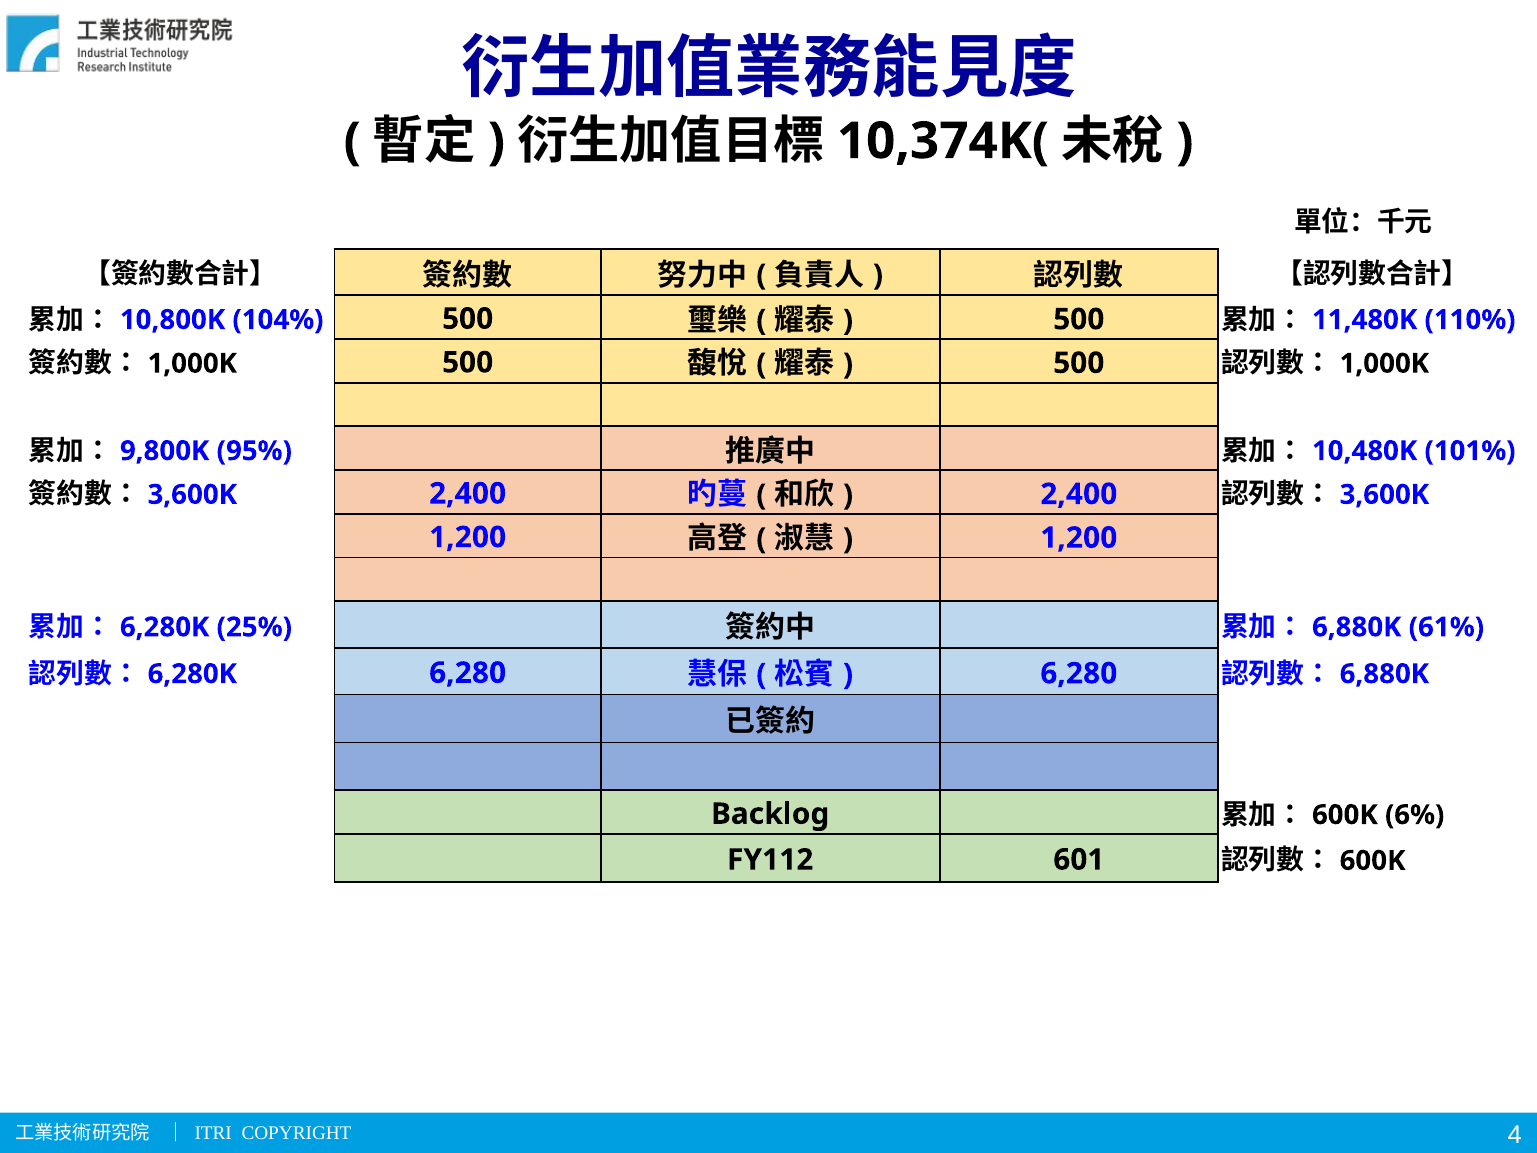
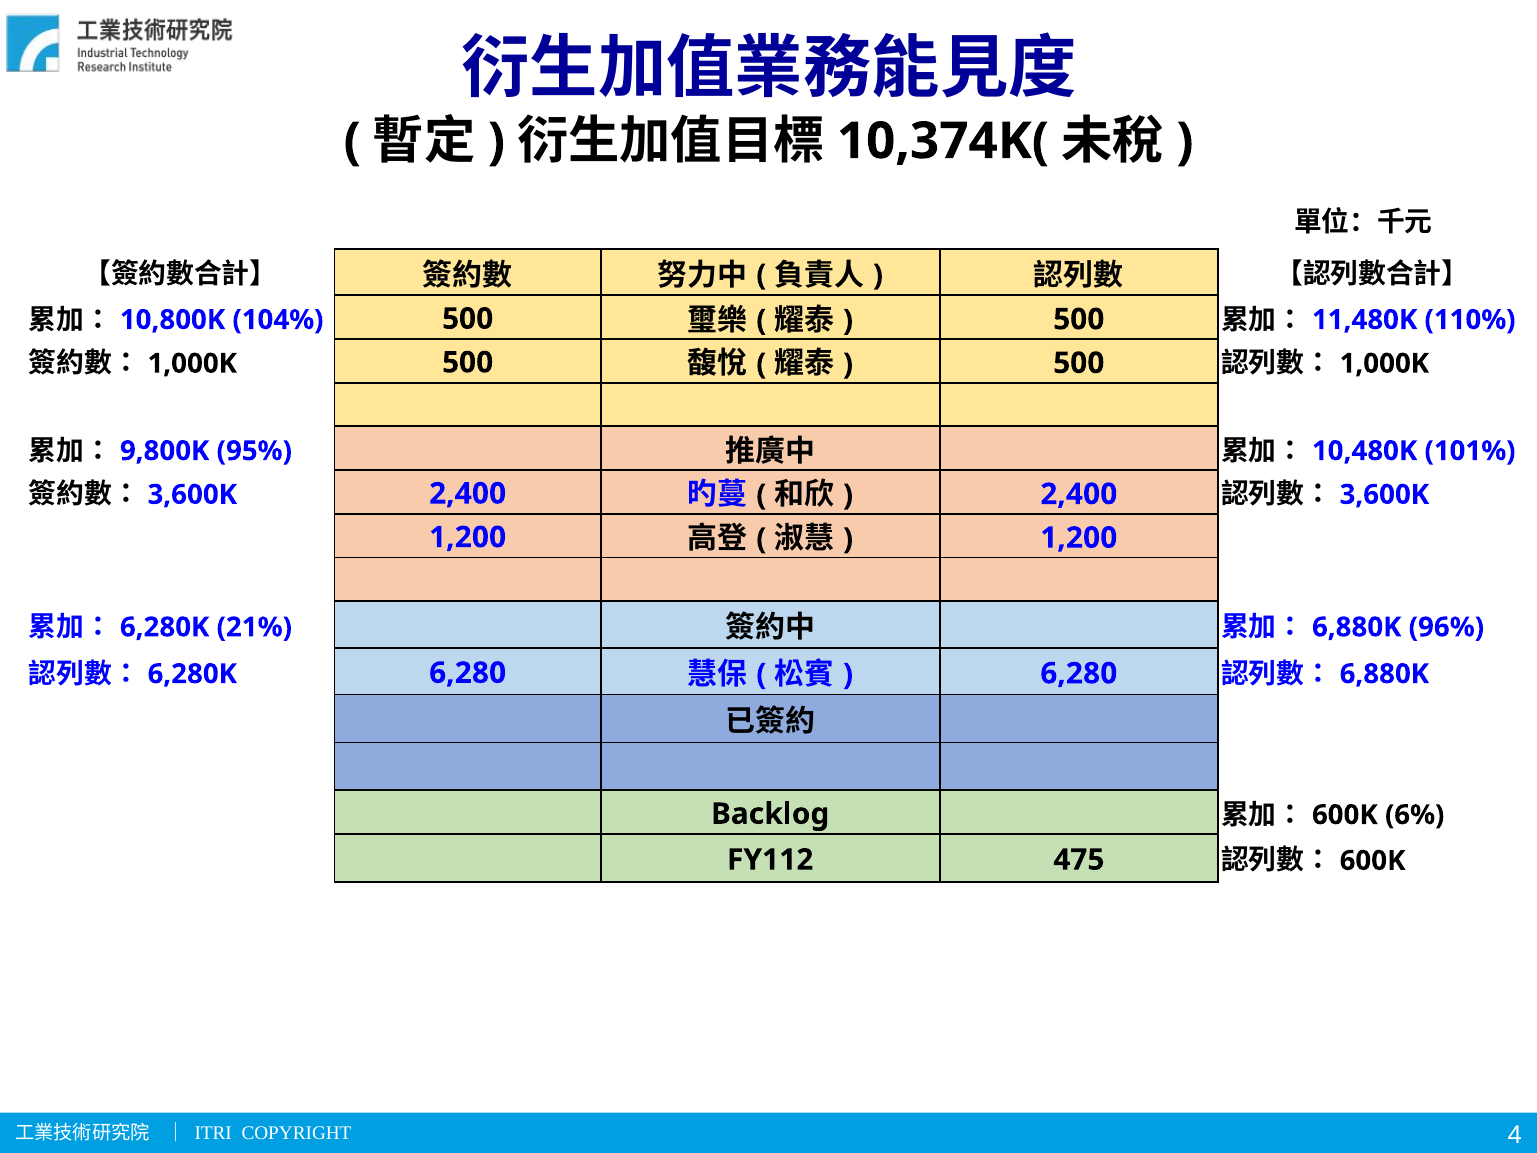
25%: 25% -> 21% (254, 627)
61%: 61% -> 96% (1446, 627)
601: 601 -> 475 (1079, 860)
